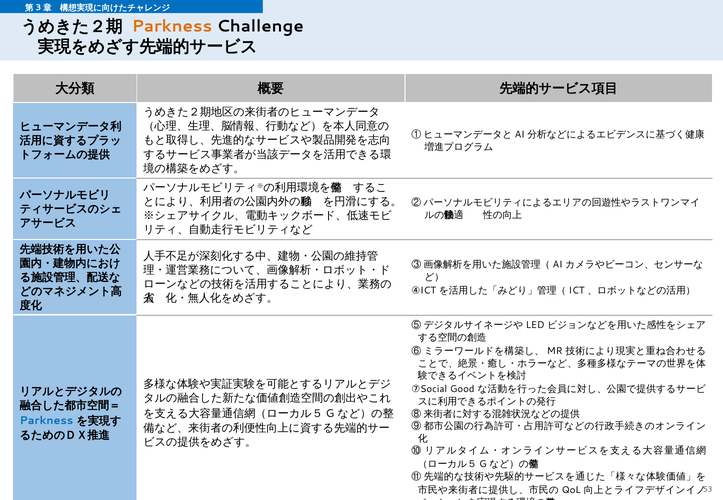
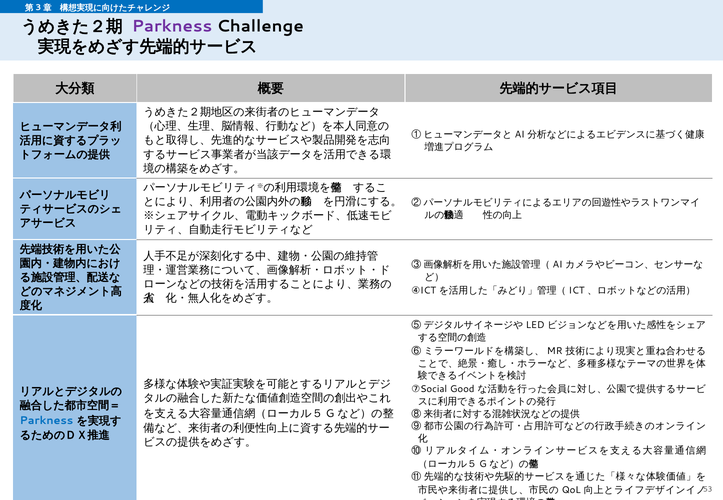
Parkness colour: orange -> purple (172, 26)
